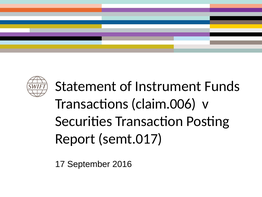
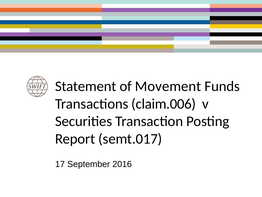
Instrument: Instrument -> Movement (168, 86)
